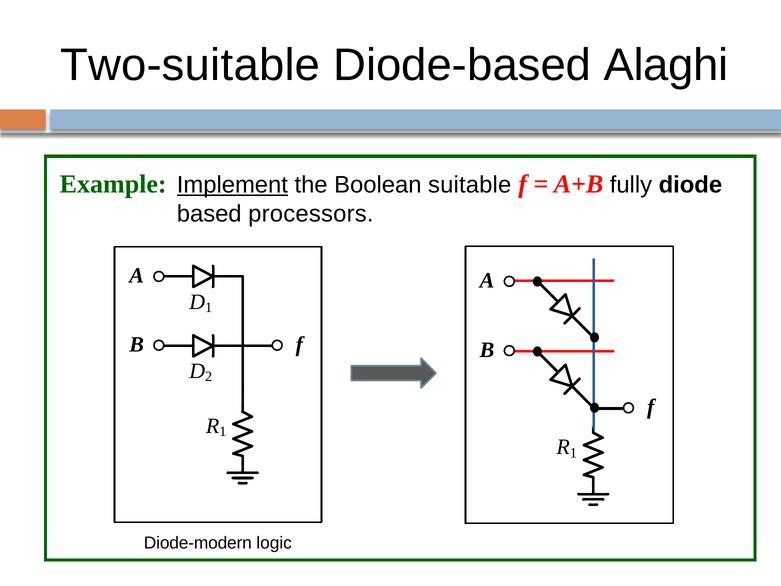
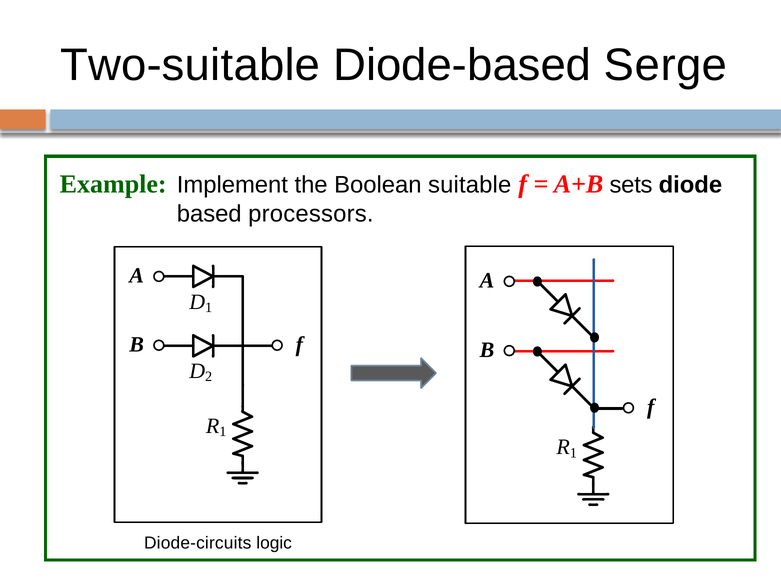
Alaghi: Alaghi -> Serge (666, 65)
Implement underline: present -> none (232, 185)
fully: fully -> sets (631, 185)
Diode-modern: Diode-modern -> Diode-circuits (198, 543)
